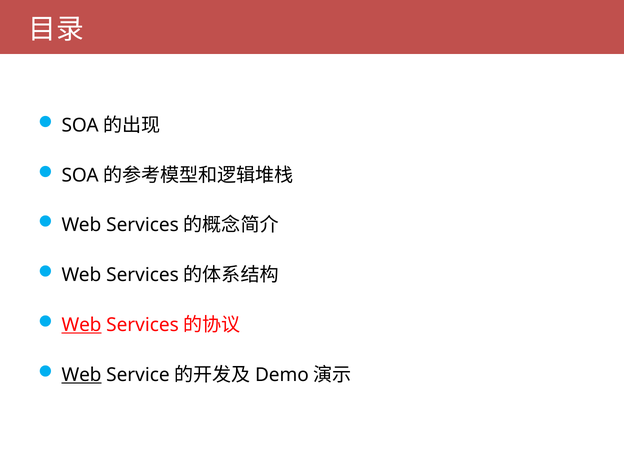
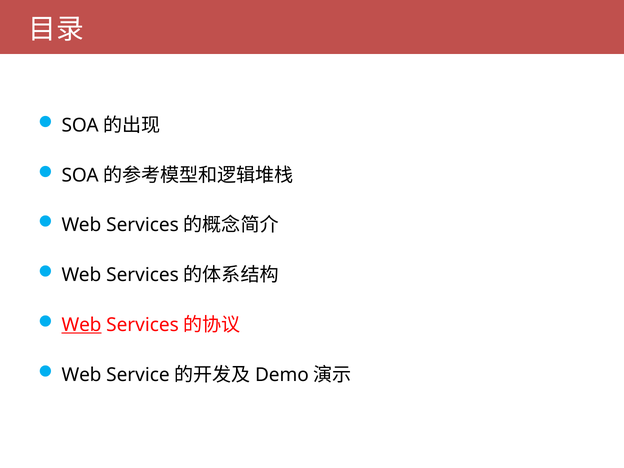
Web underline: present -> none (82, 375)
